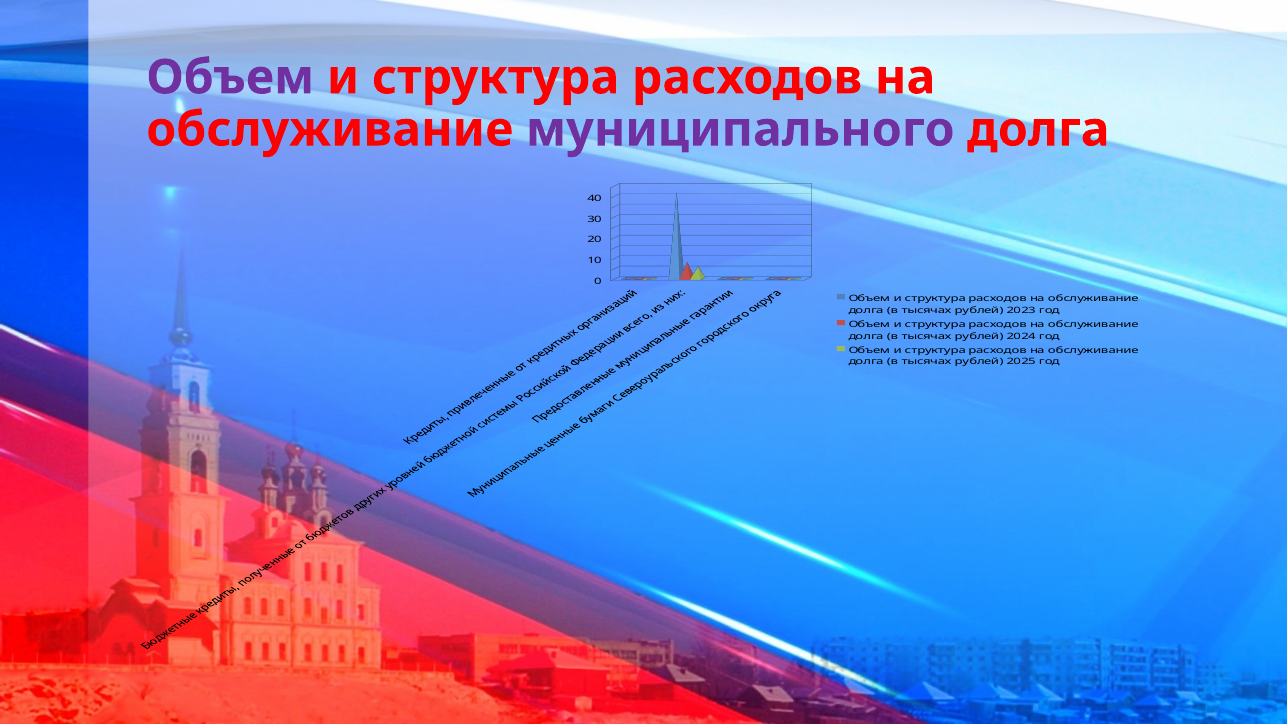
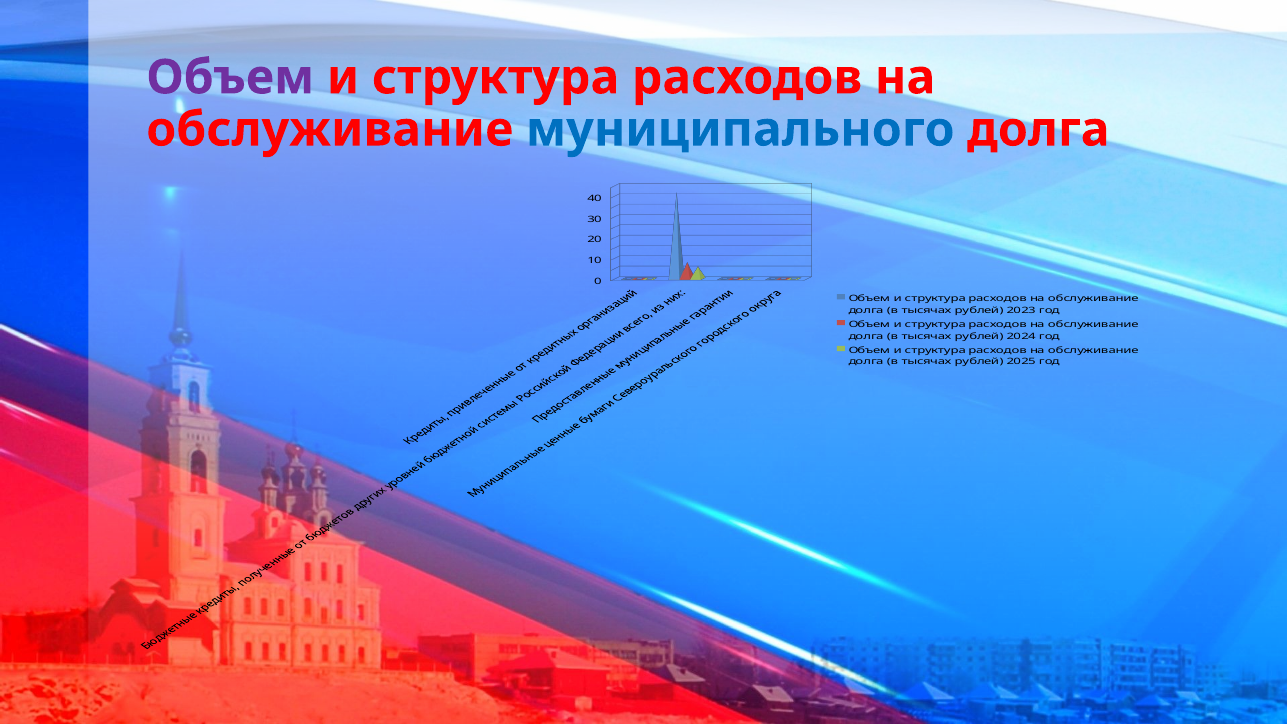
муниципального colour: purple -> blue (740, 130)
